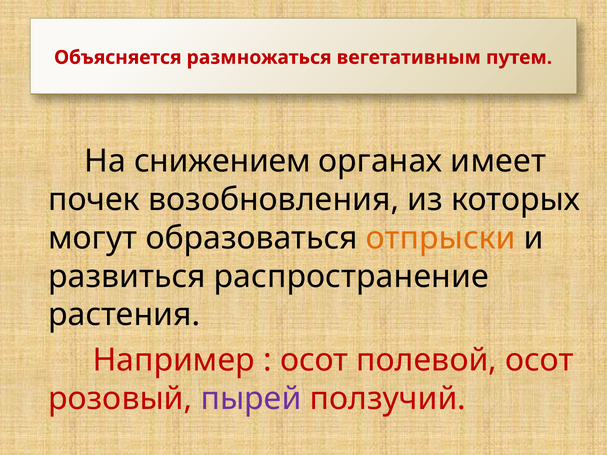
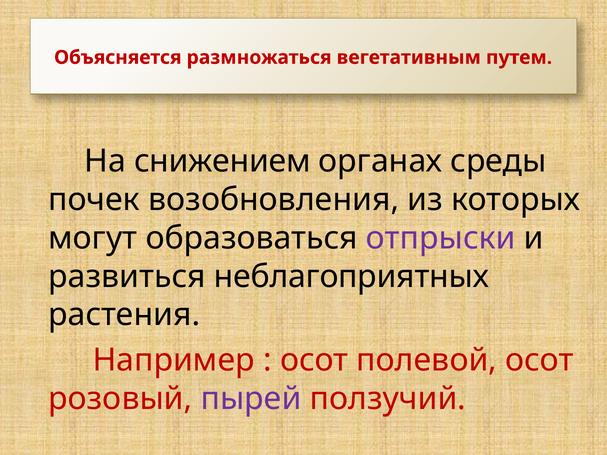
имеет: имеет -> среды (499, 161)
отпрыски colour: orange -> purple (441, 238)
распространение: распространение -> неблагоприятных (352, 277)
